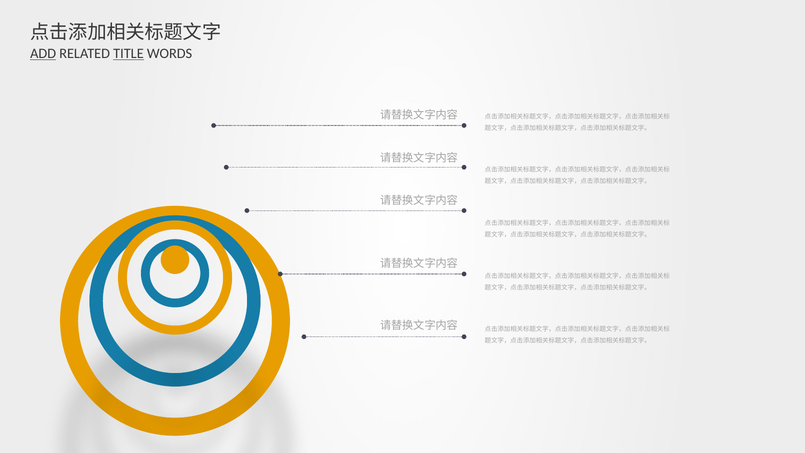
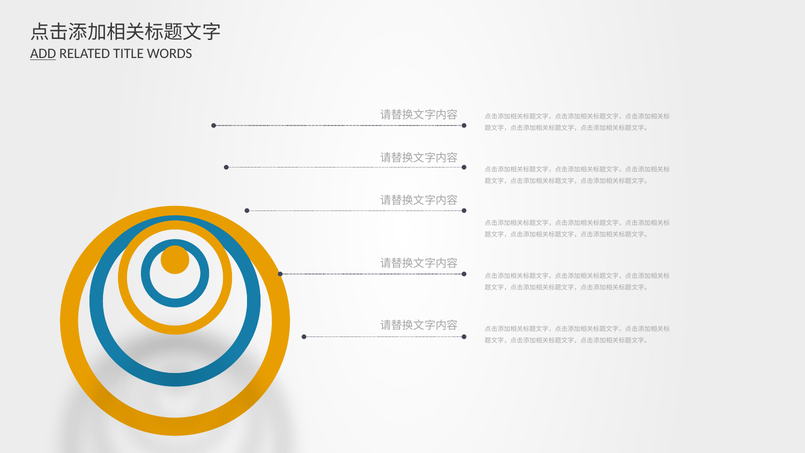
TITLE underline: present -> none (128, 54)
